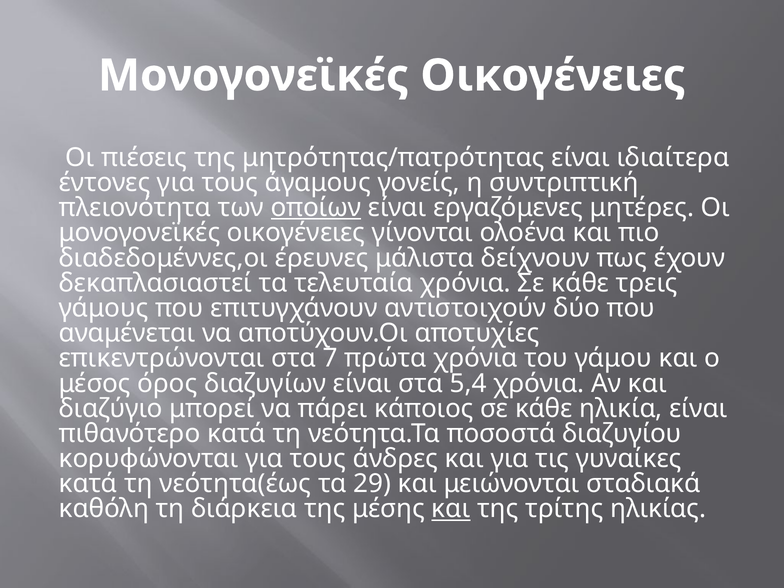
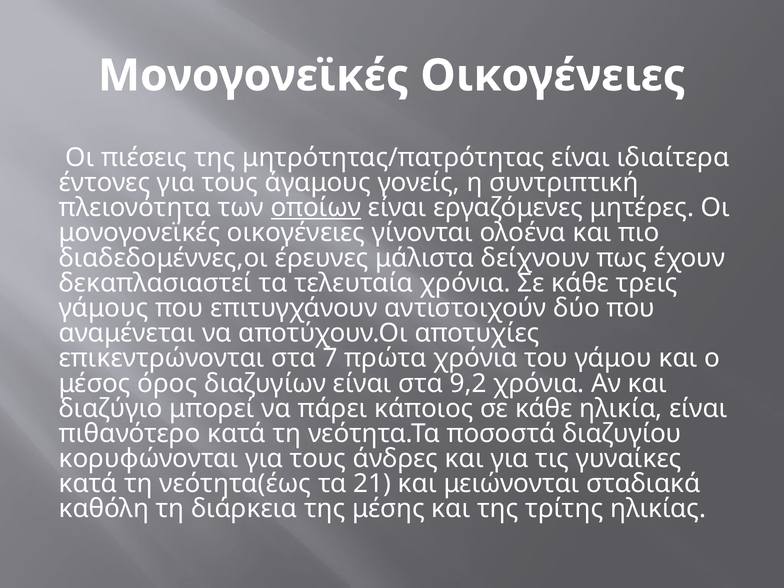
5,4: 5,4 -> 9,2 (468, 383)
29: 29 -> 21 (372, 484)
και underline: present -> none (451, 509)
